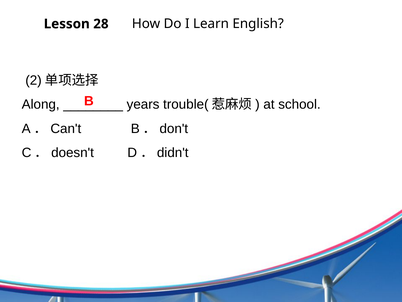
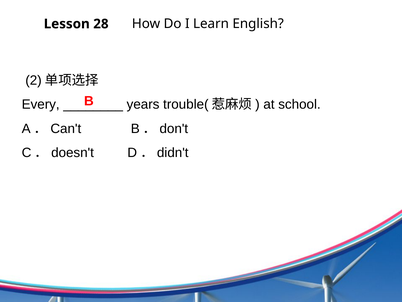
Along: Along -> Every (41, 104)
